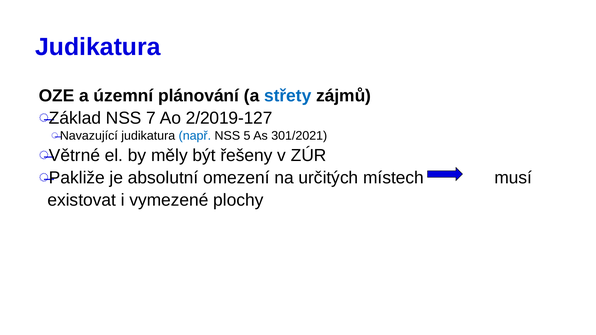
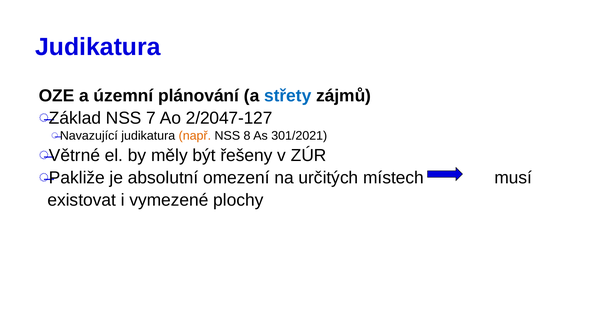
2/2019-127: 2/2019-127 -> 2/2047-127 (229, 118)
např colour: blue -> orange (195, 136)
5: 5 -> 8 (247, 136)
